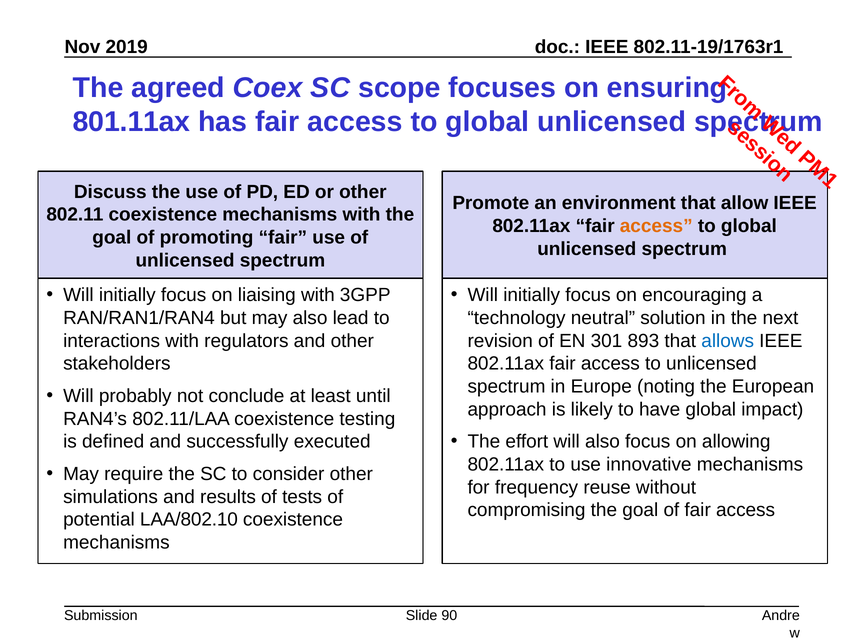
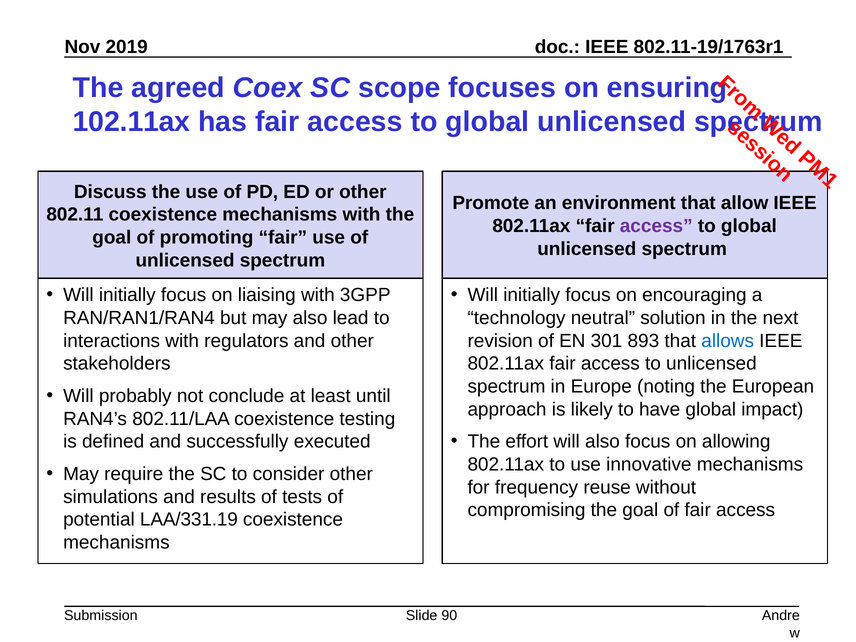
801.11ax: 801.11ax -> 102.11ax (132, 122)
access colour: orange -> purple (656, 226)
LAA/802.10: LAA/802.10 -> LAA/331.19 (189, 520)
